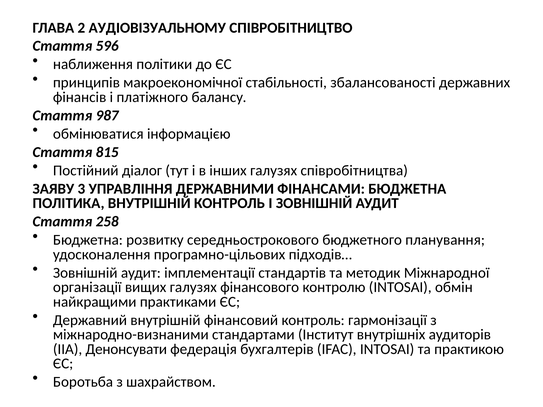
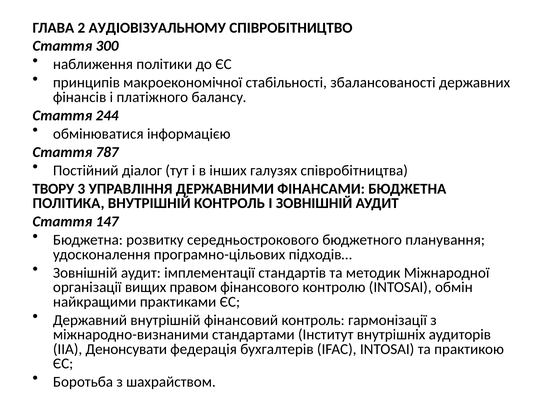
596: 596 -> 300 (107, 46)
987: 987 -> 244 (107, 116)
815: 815 -> 787 (107, 152)
ЗАЯВУ: ЗАЯВУ -> ТВОРУ (53, 189)
258: 258 -> 147 (107, 222)
вищих галузях: галузях -> правом (193, 287)
